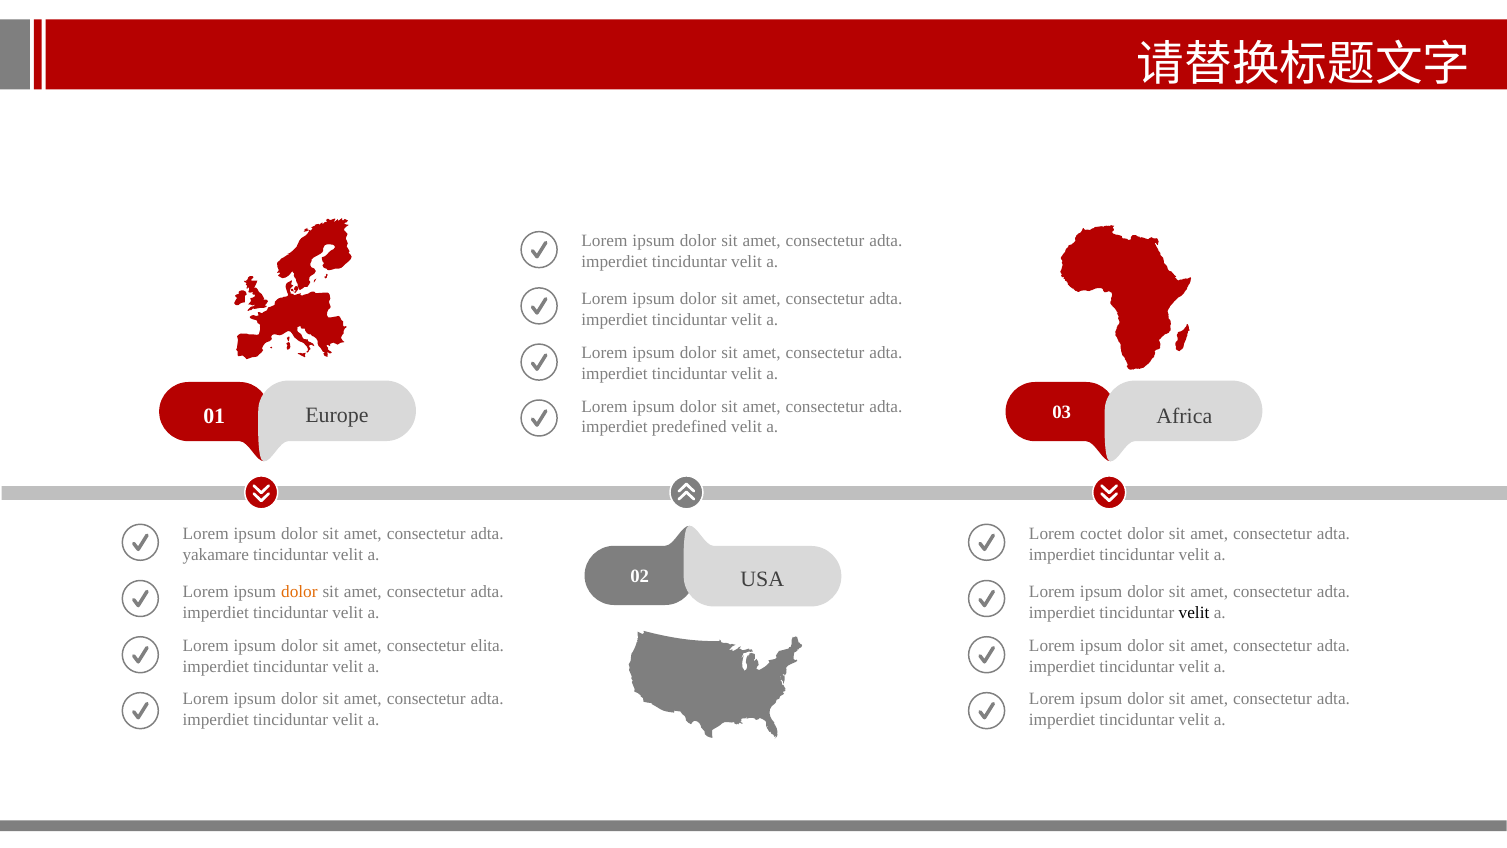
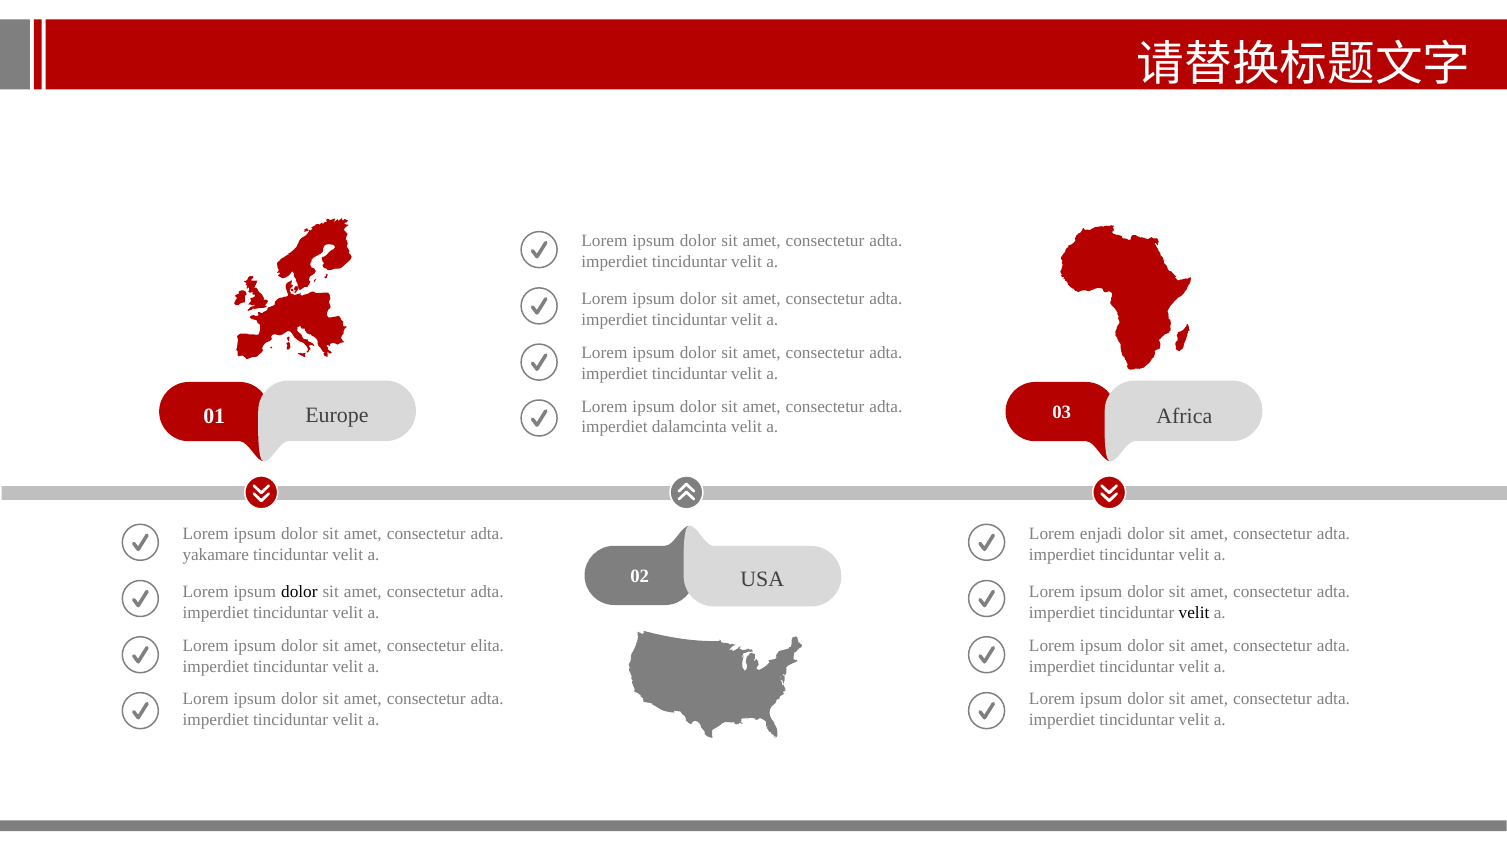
predefined: predefined -> dalamcinta (689, 427)
coctet: coctet -> enjadi (1101, 534)
dolor colour: orange -> black (299, 591)
